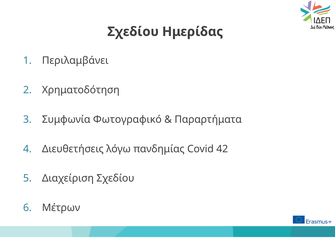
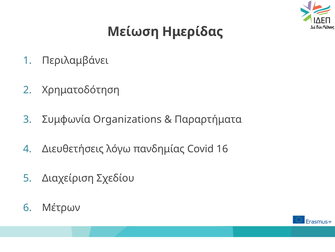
Σχεδίου: Σχεδίου -> Μείωση (133, 32)
Φωτογραφικό: Φωτογραφικό -> Organizations (127, 119)
42: 42 -> 16 (222, 148)
